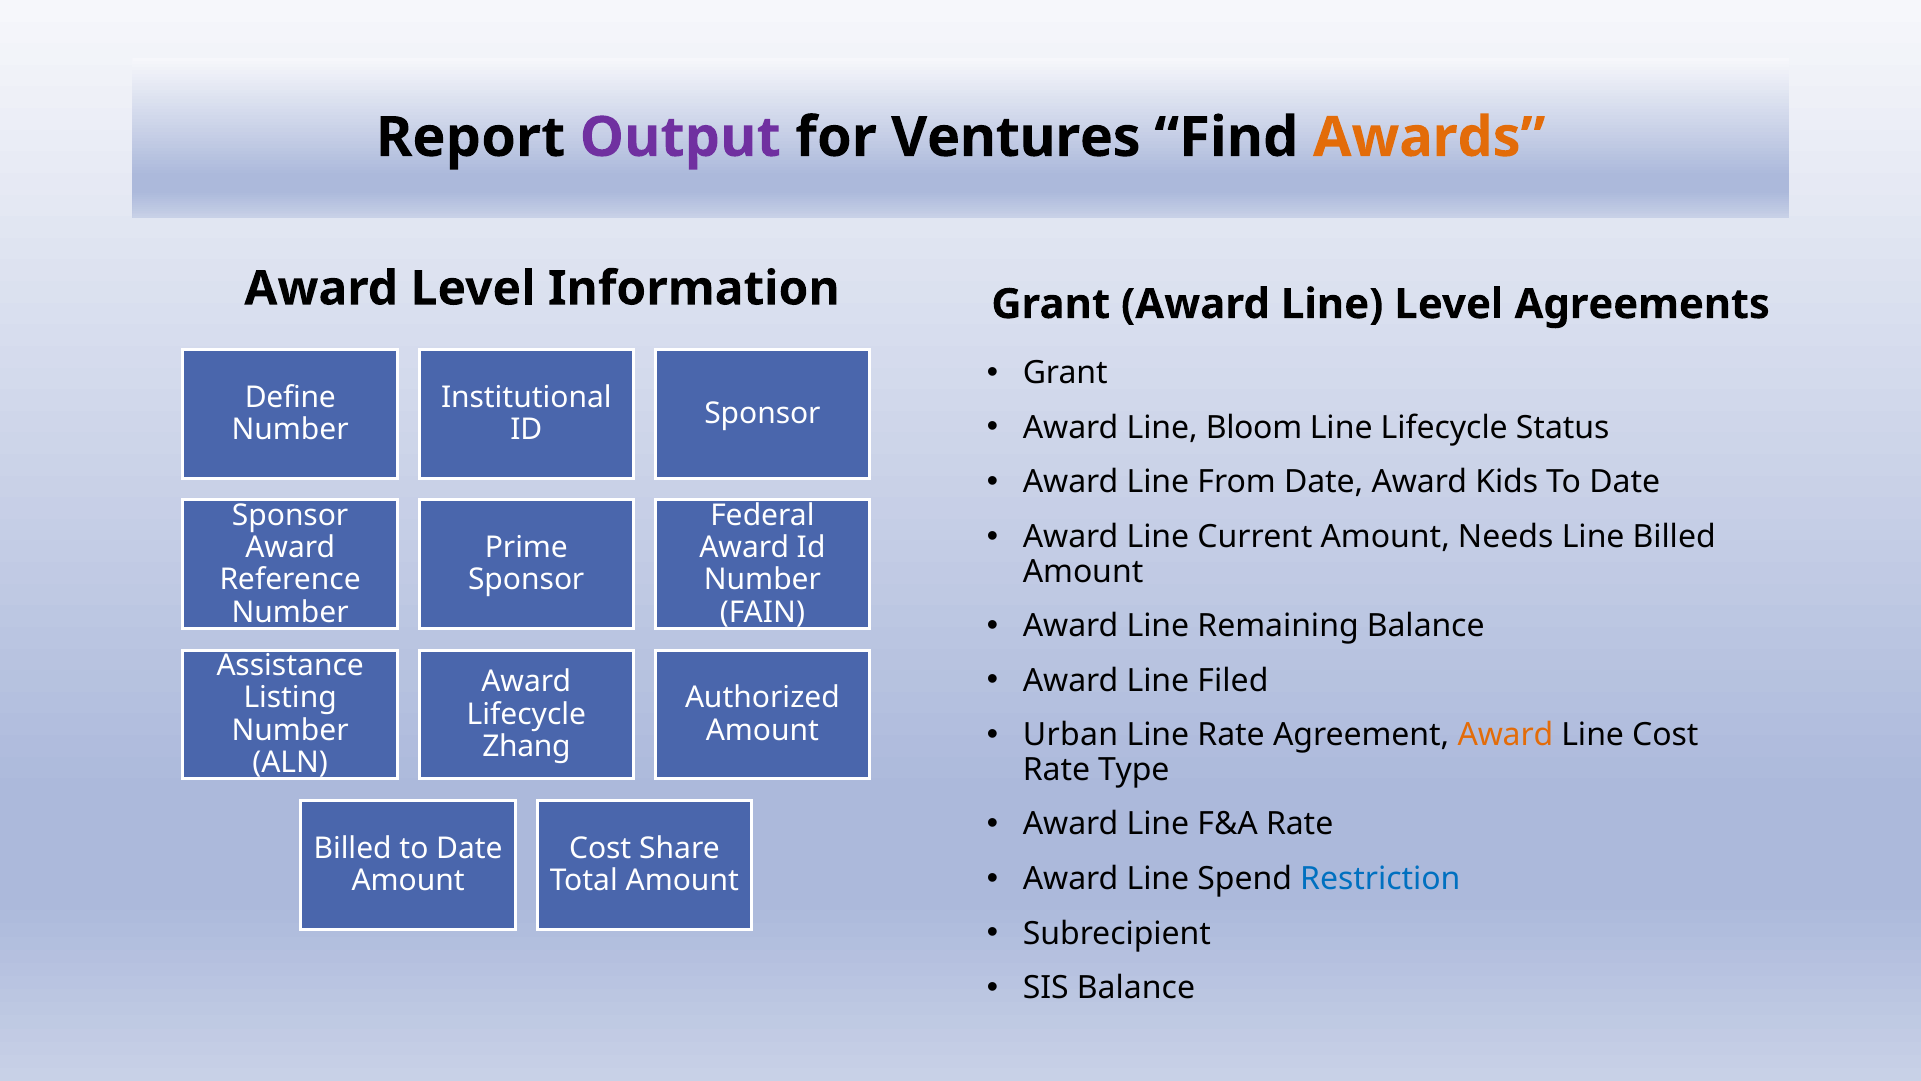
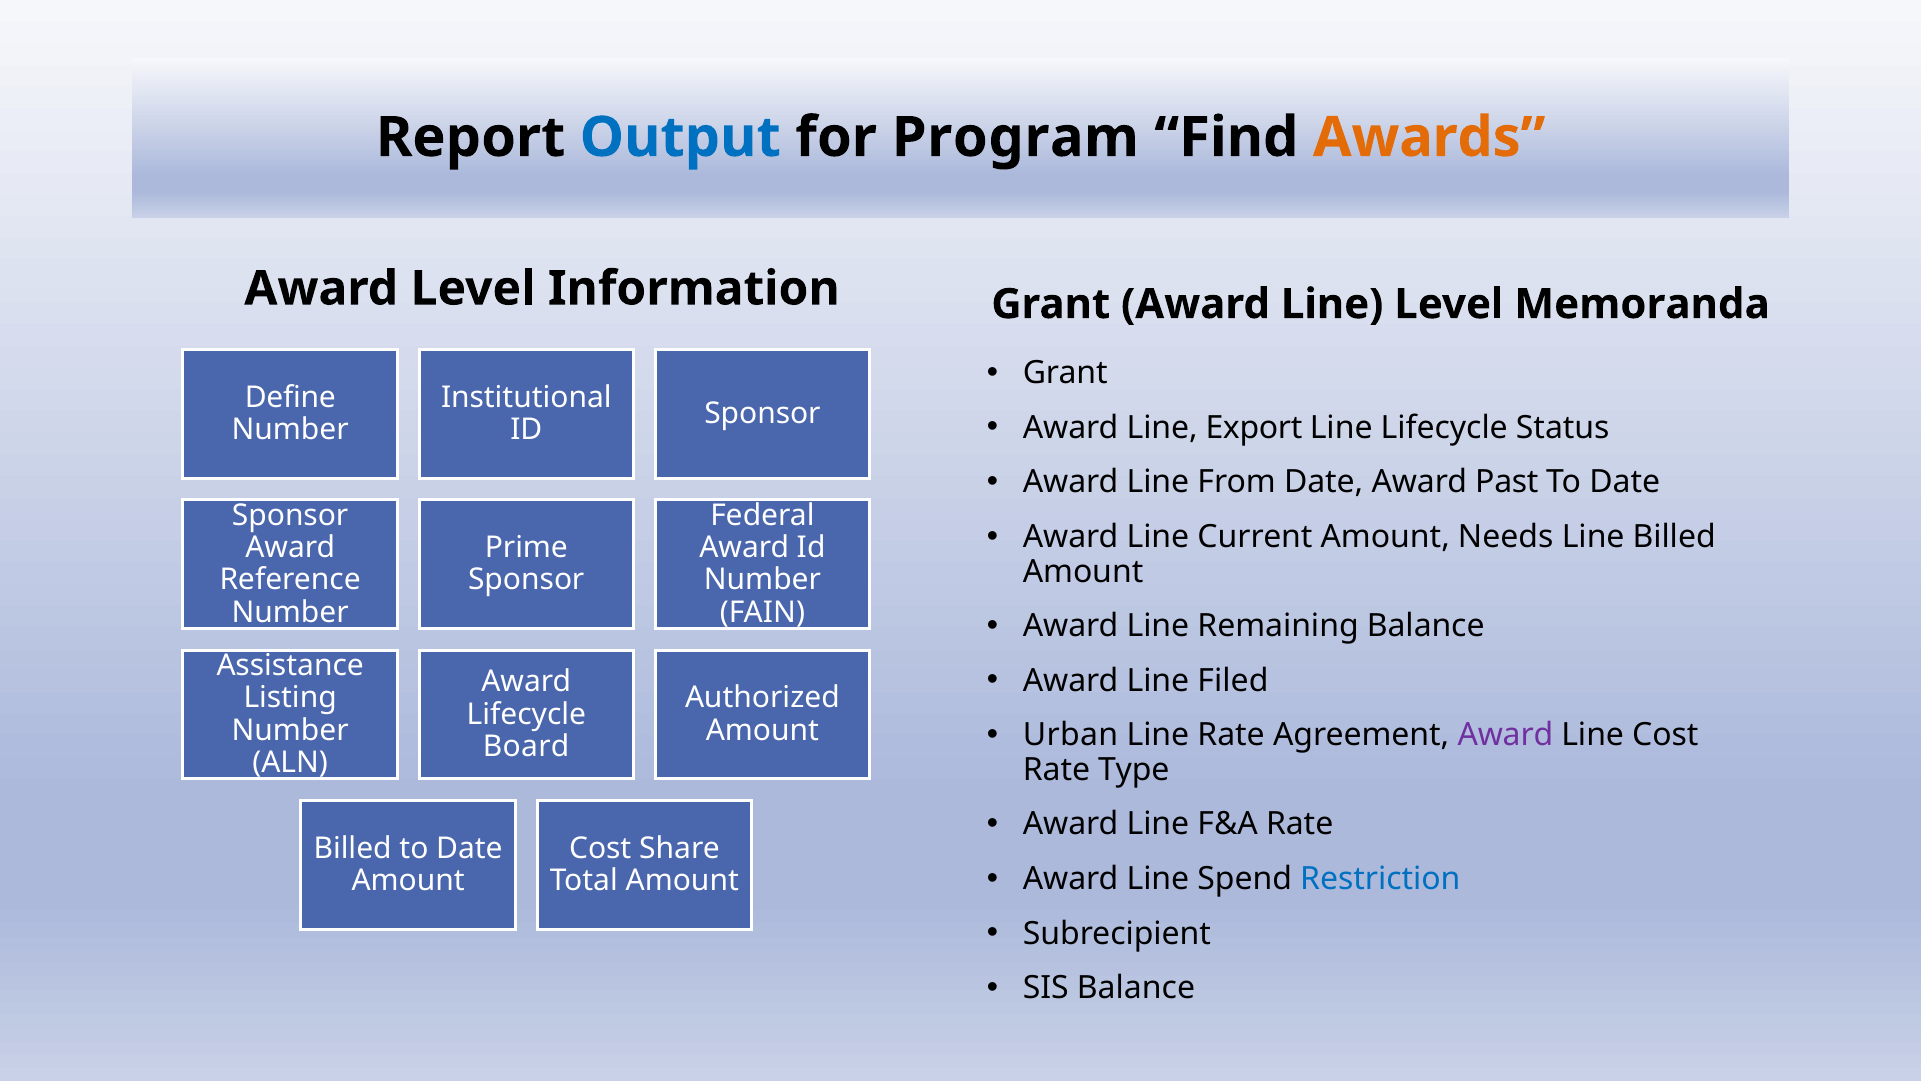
Output colour: purple -> blue (680, 137)
Ventures: Ventures -> Program (1015, 137)
Agreements: Agreements -> Memoranda (1642, 304)
Bloom: Bloom -> Export (1254, 428)
Kids: Kids -> Past (1507, 482)
Award colour: orange -> purple (1505, 735)
Zhang: Zhang -> Board (526, 746)
